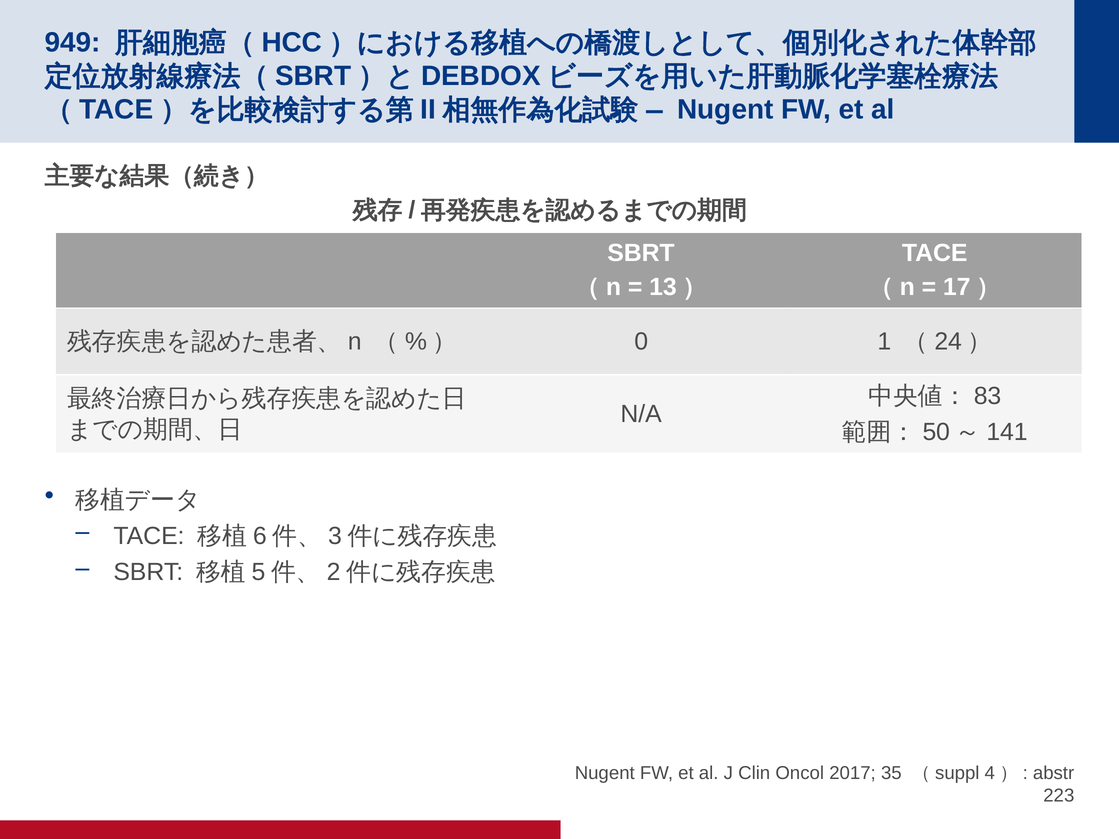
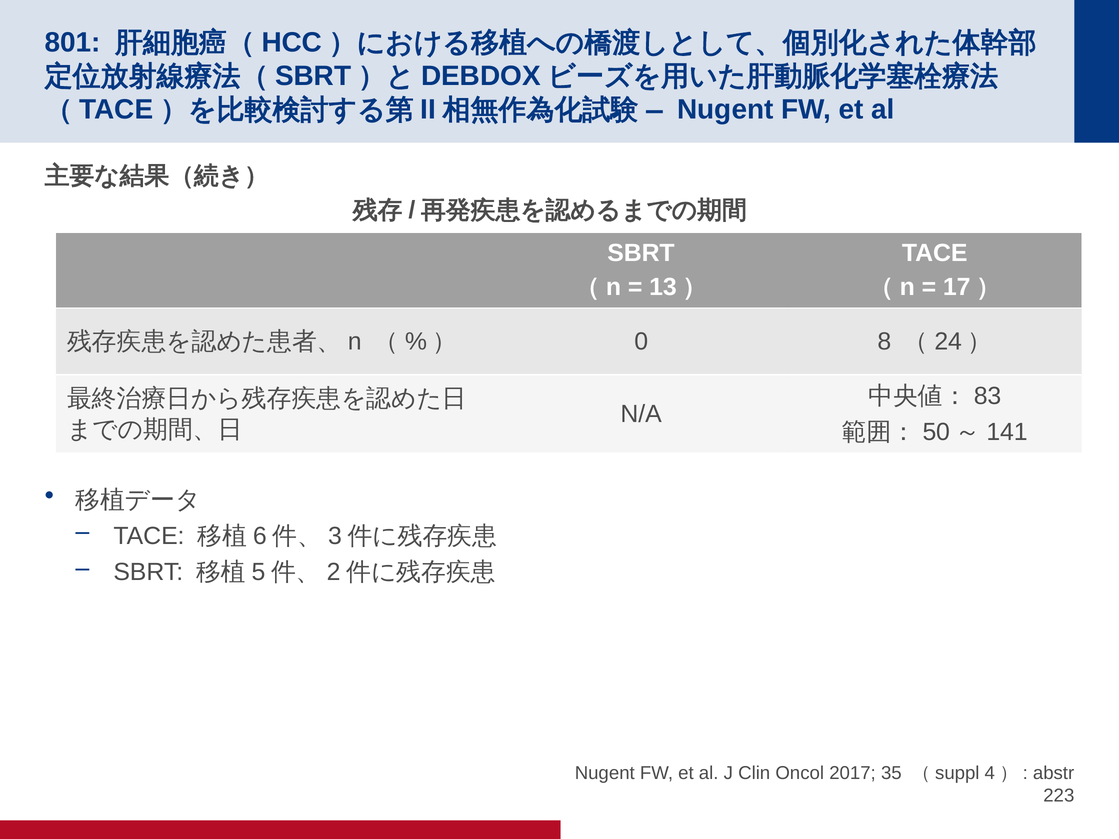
949: 949 -> 801 (73, 43)
1: 1 -> 8 (884, 342)
